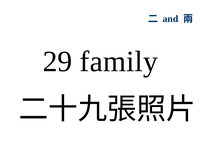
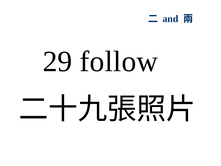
family: family -> follow (119, 61)
